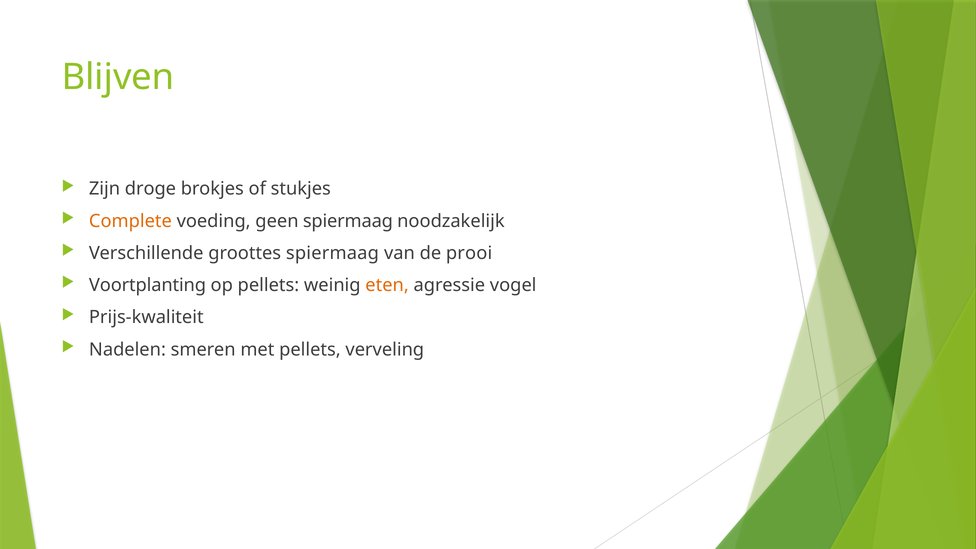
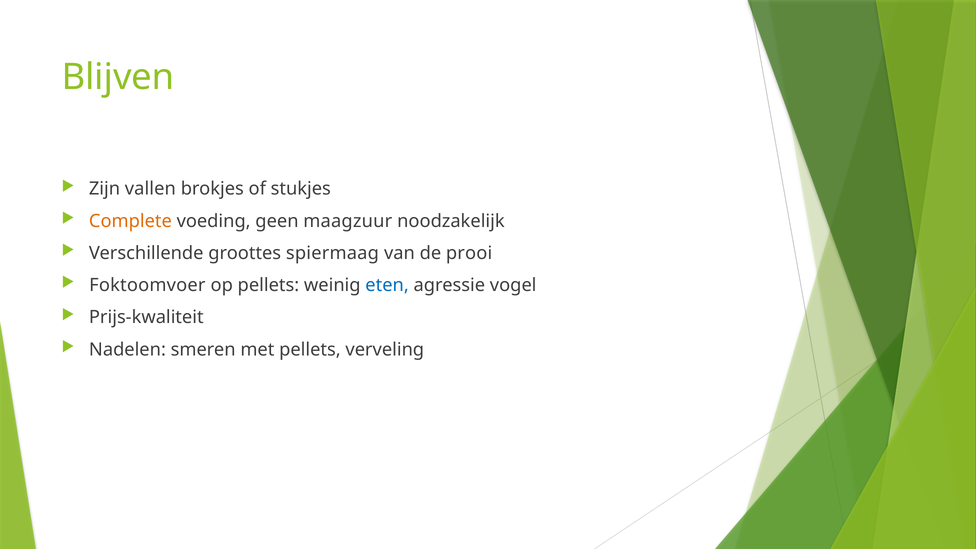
droge: droge -> vallen (150, 189)
geen spiermaag: spiermaag -> maagzuur (348, 221)
Voortplanting: Voortplanting -> Foktoomvoer (147, 285)
eten colour: orange -> blue (387, 285)
